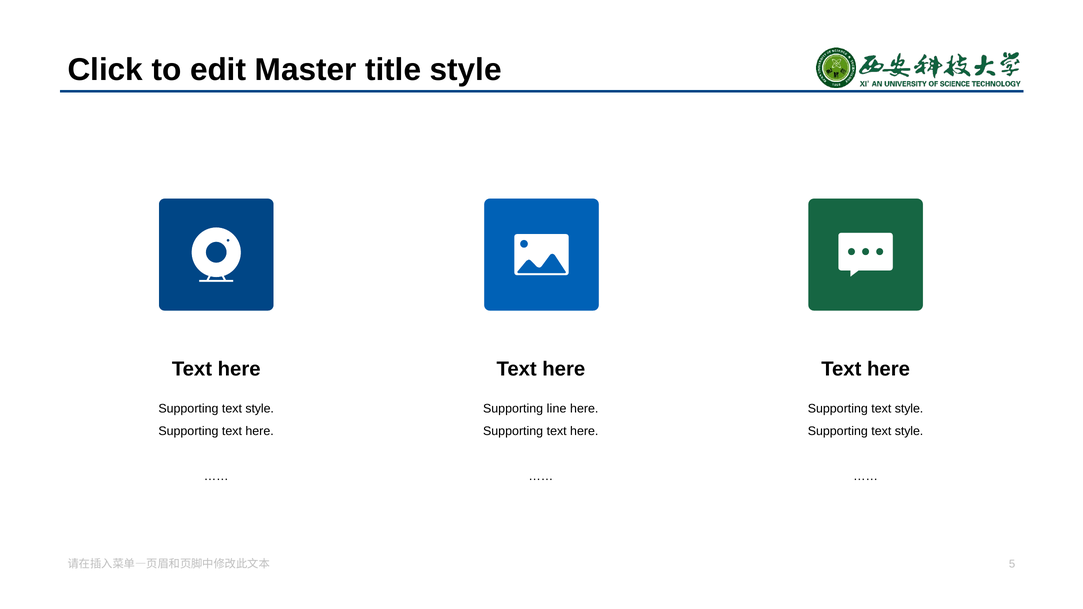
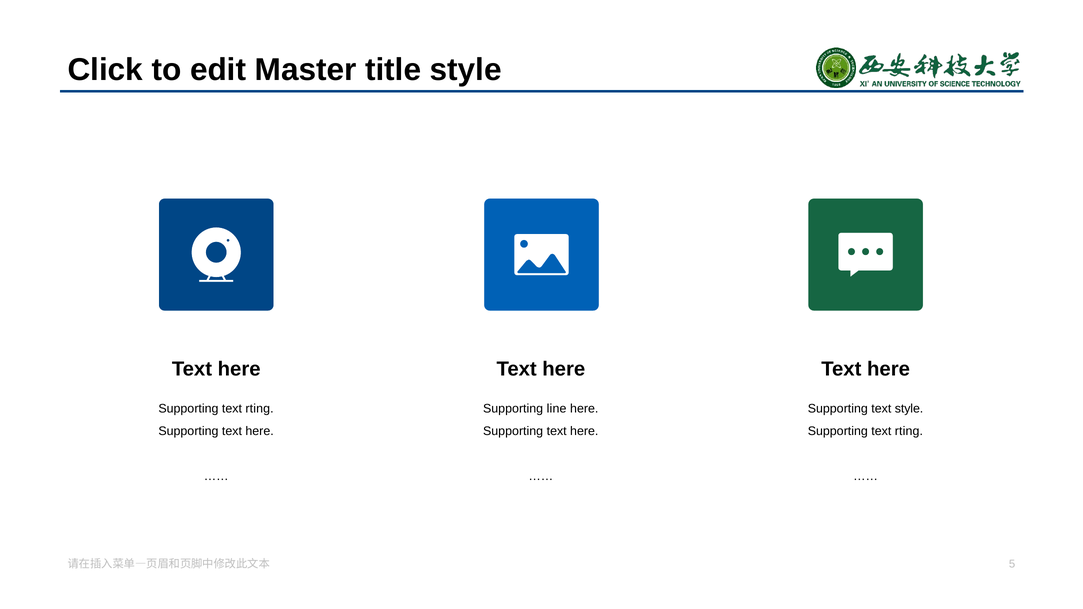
style: style -> rting (260, 409)
style: style -> rting (909, 431)
